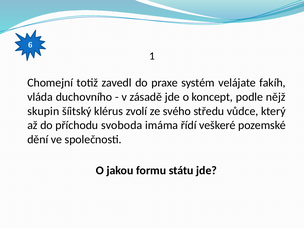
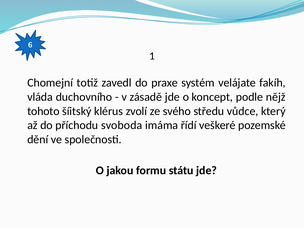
skupin: skupin -> tohoto (43, 111)
